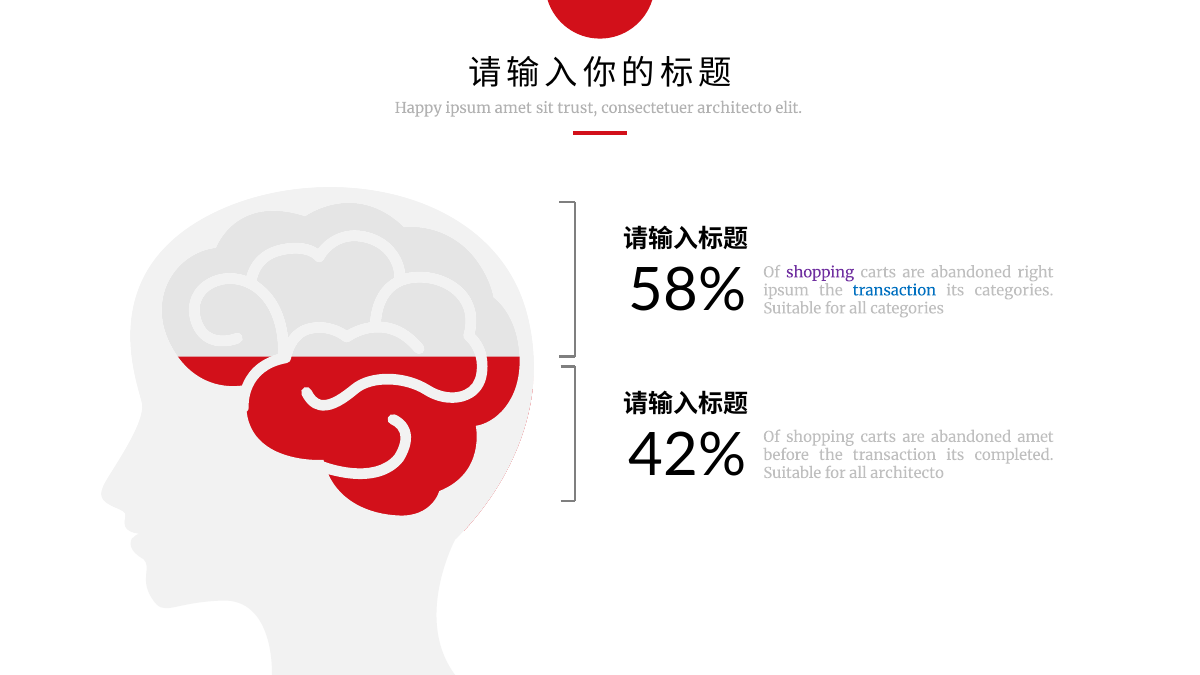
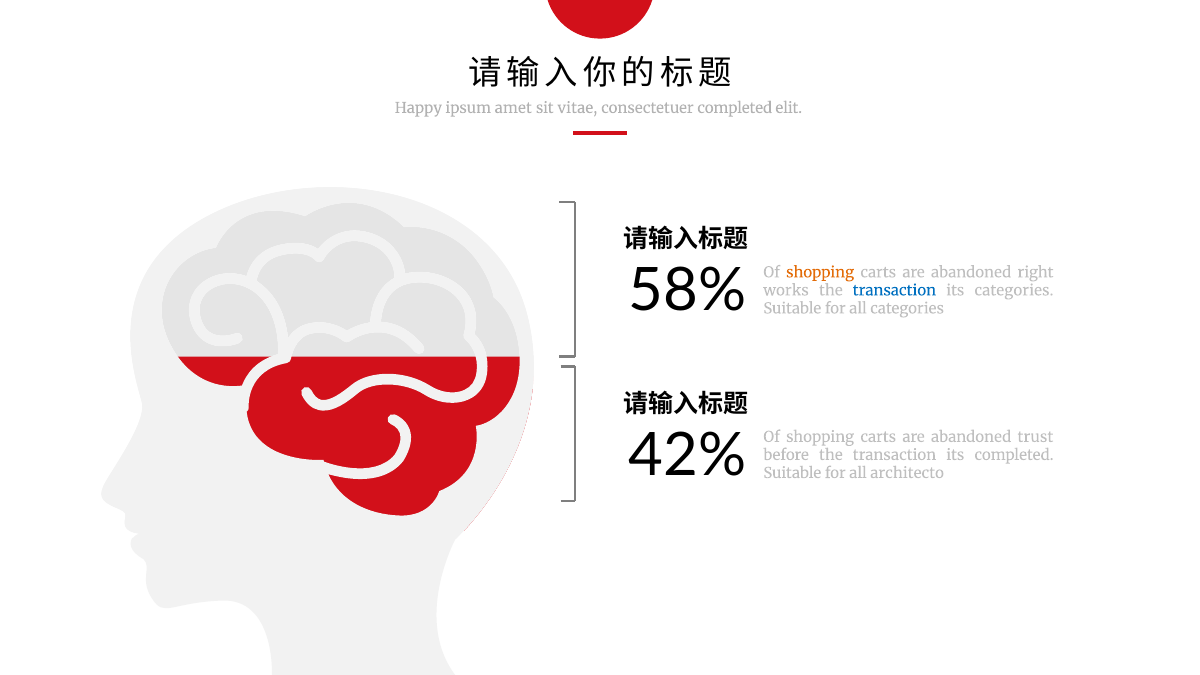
trust: trust -> vitae (577, 108)
consectetuer architecto: architecto -> completed (735, 108)
shopping colour: purple -> orange (820, 272)
ipsum: ipsum -> works (786, 290)
abandoned amet: amet -> trust (1035, 437)
